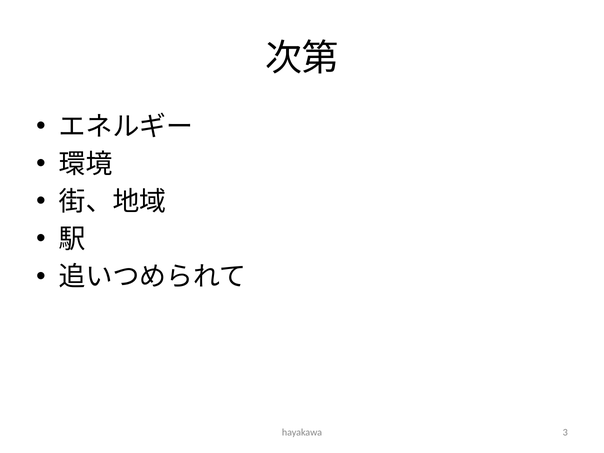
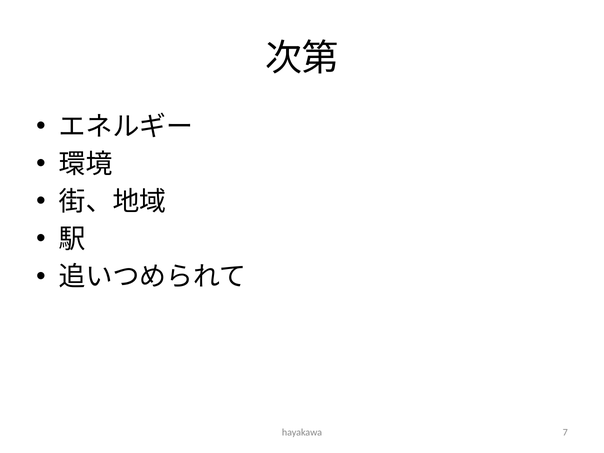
3: 3 -> 7 (565, 433)
